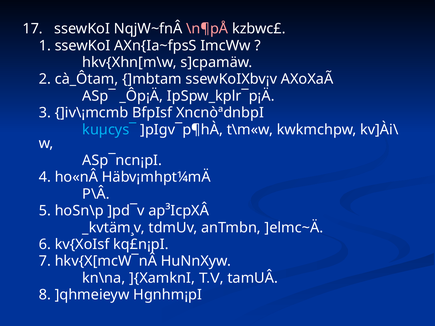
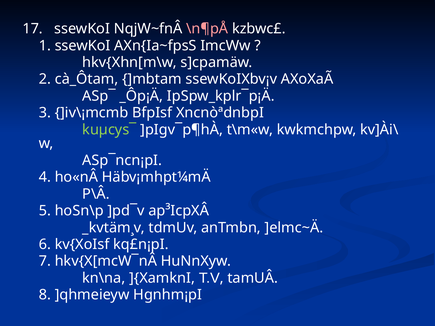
kuµcys¯ colour: light blue -> light green (109, 130)
